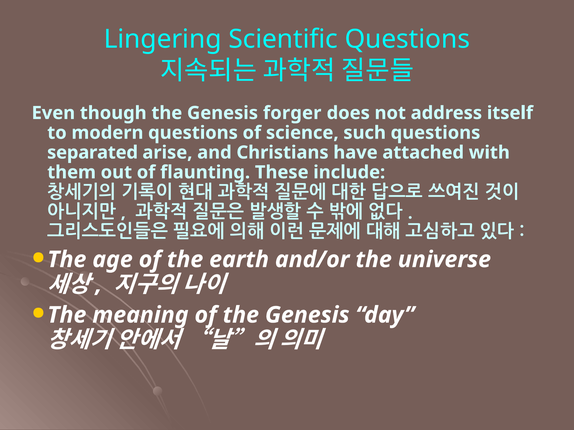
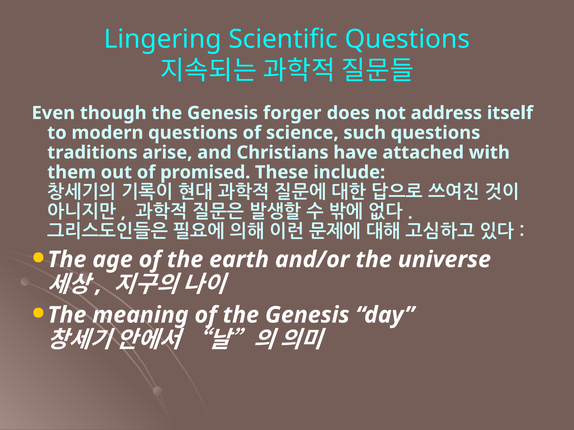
separated: separated -> traditions (92, 153)
flaunting: flaunting -> promised (205, 173)
